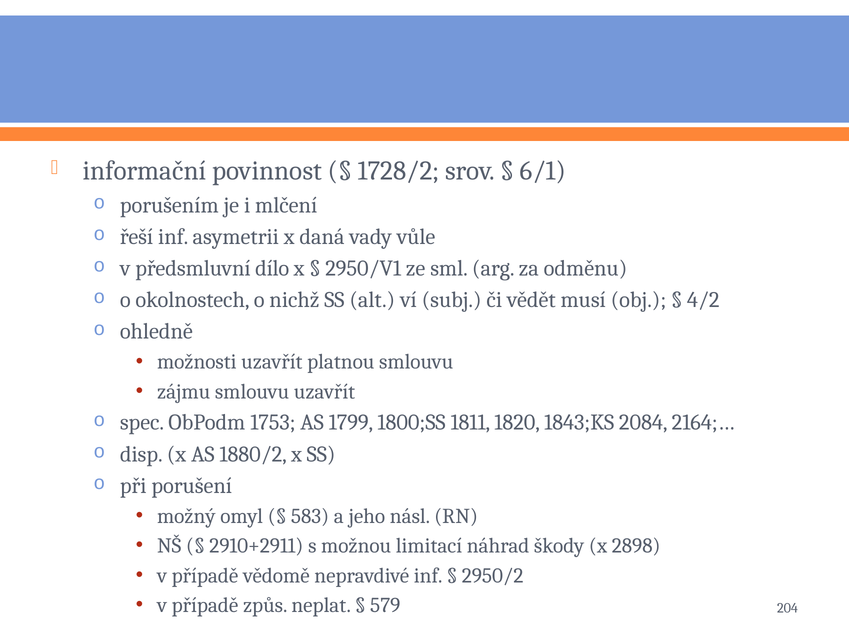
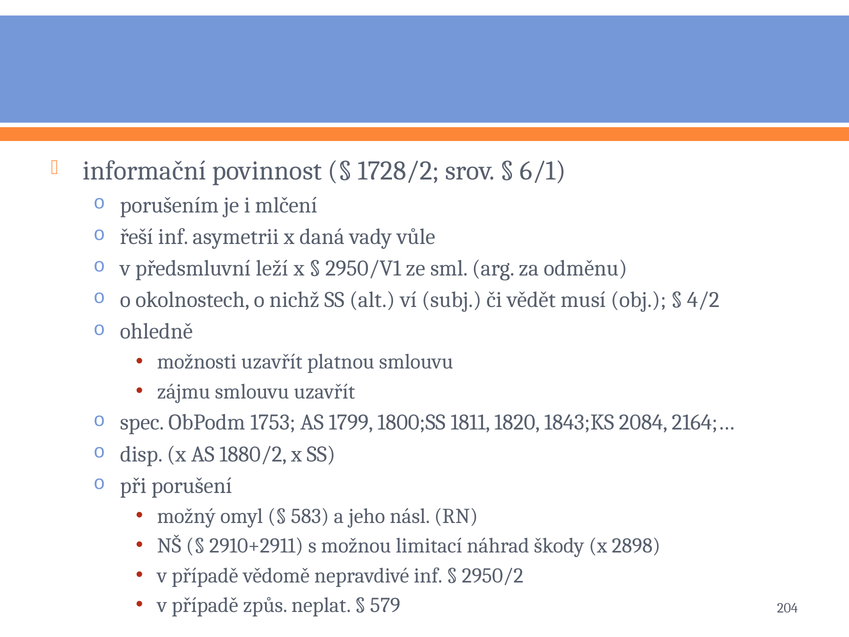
dílo: dílo -> leží (272, 268)
